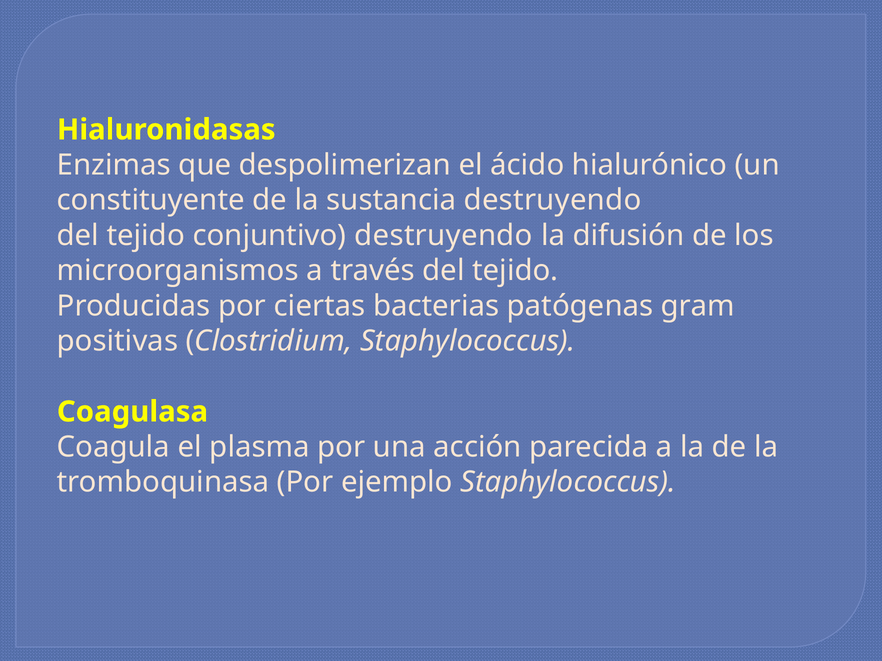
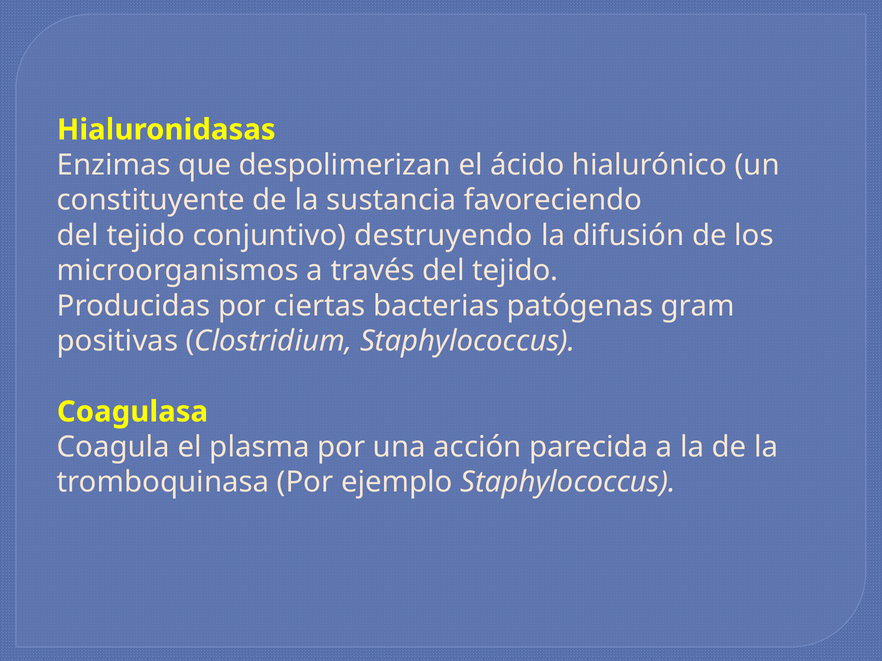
sustancia destruyendo: destruyendo -> favoreciendo (553, 200)
